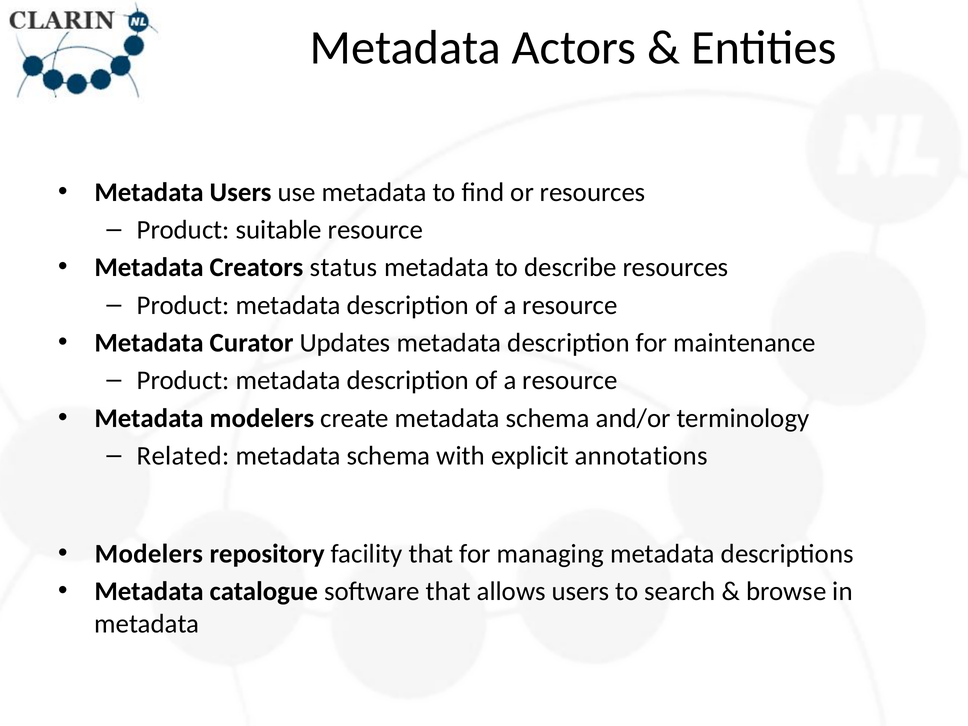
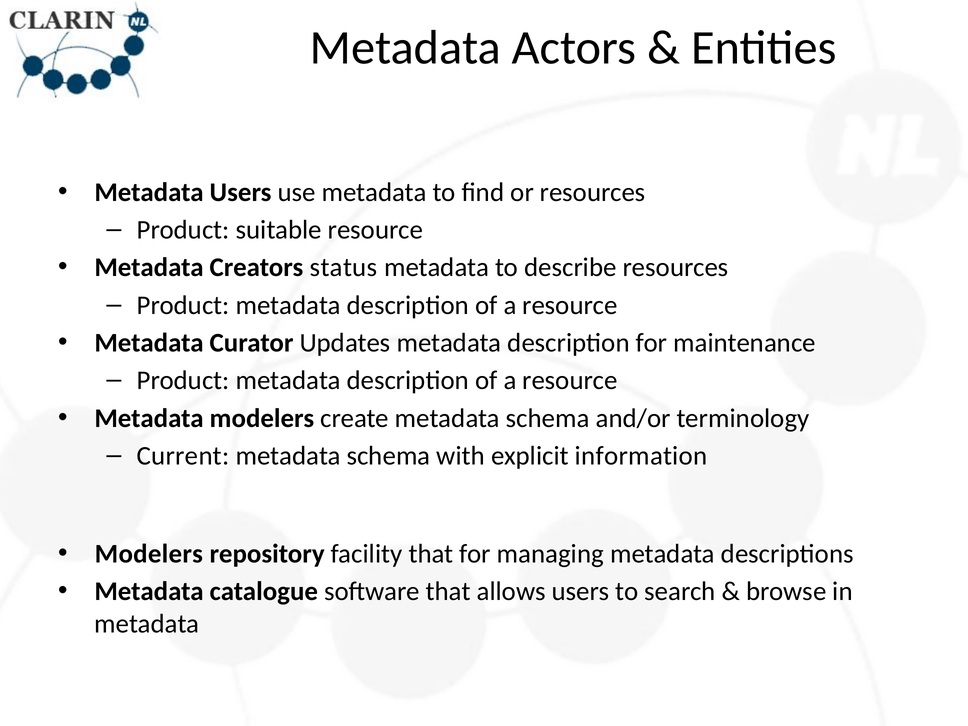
Related: Related -> Current (183, 456)
annotations: annotations -> information (641, 456)
